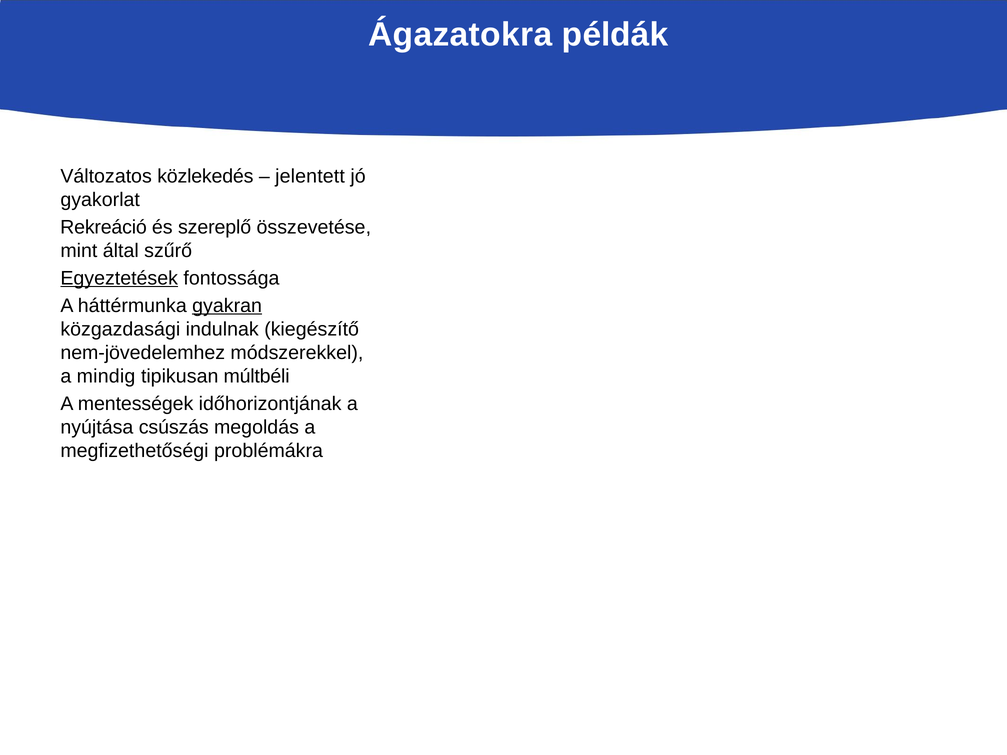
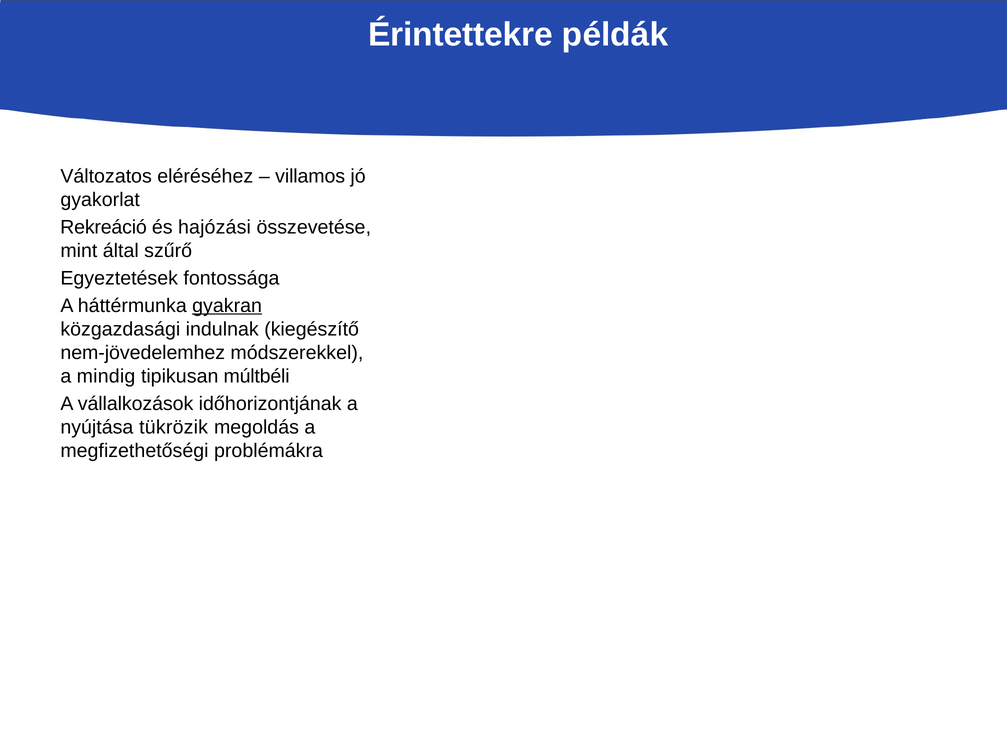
Ágazatokra: Ágazatokra -> Érintettekre (460, 35)
közlekedés: közlekedés -> eléréséhez (205, 176)
jelentett: jelentett -> villamos (310, 176)
szereplő: szereplő -> hajózási (214, 227)
Egyeztetések underline: present -> none (119, 278)
mentességek: mentességek -> vállalkozások (136, 404)
csúszás: csúszás -> tükrözik (174, 427)
